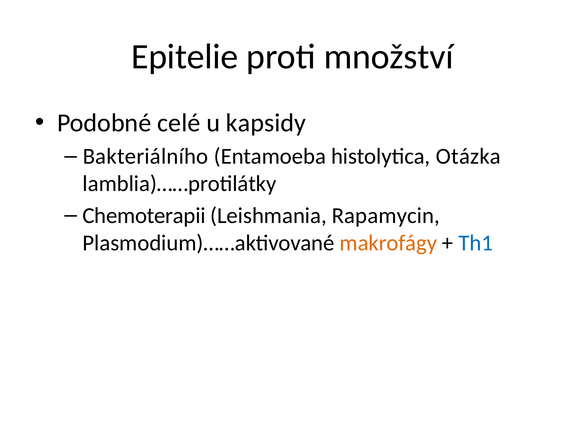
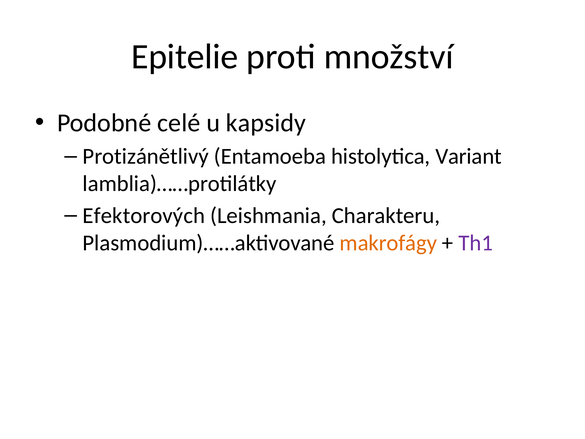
Bakteriálního: Bakteriálního -> Protizánětlivý (146, 156)
Otázka: Otázka -> Variant (469, 156)
Chemoterapii: Chemoterapii -> Efektorových (144, 216)
Rapamycin: Rapamycin -> Charakteru (386, 216)
Th1 colour: blue -> purple (476, 243)
